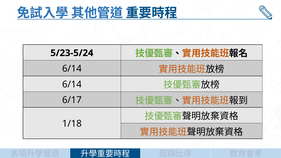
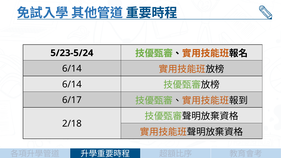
1/18: 1/18 -> 2/18 (72, 124)
